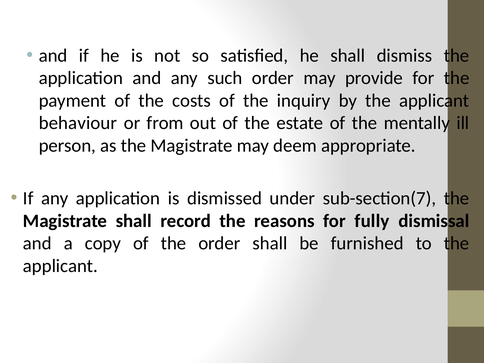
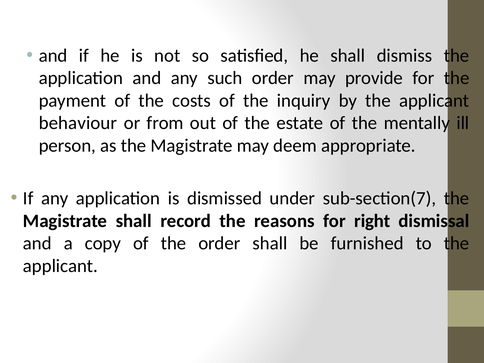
fully: fully -> right (372, 221)
